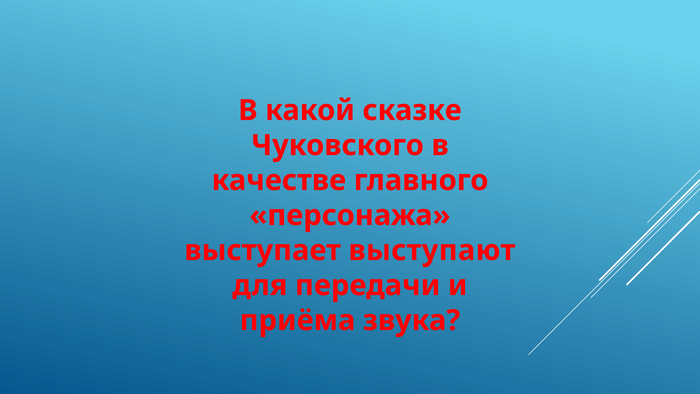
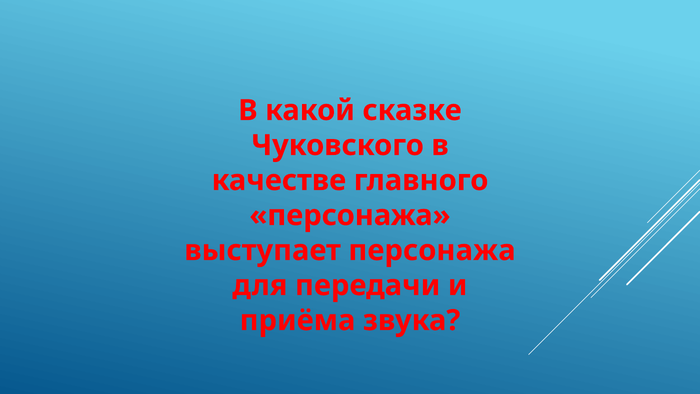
выступает выступают: выступают -> персонажа (432, 250)
